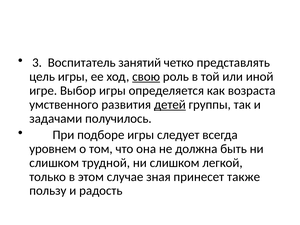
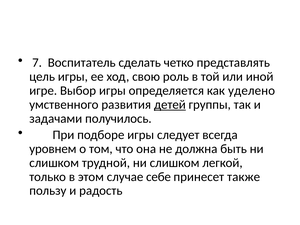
3: 3 -> 7 (37, 63)
занятий: занятий -> сделать (140, 63)
свою underline: present -> none (146, 77)
возраста: возраста -> уделено (252, 91)
зная: зная -> себе (158, 177)
